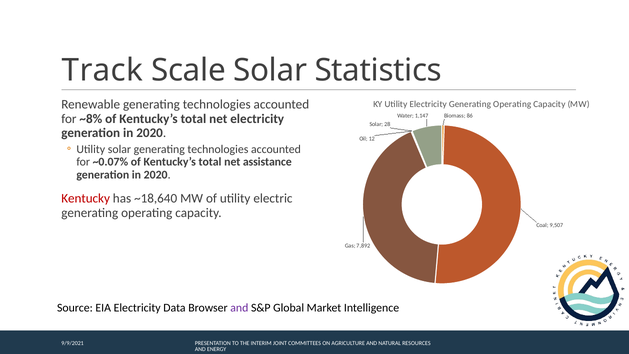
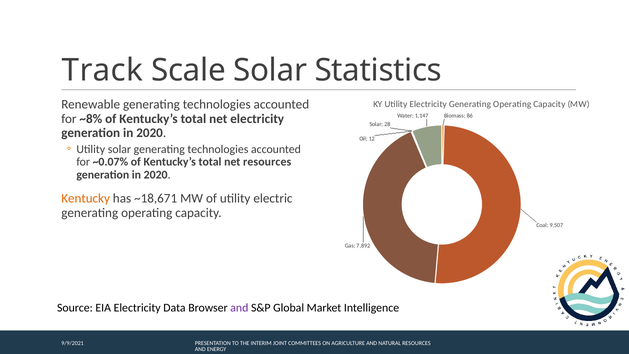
net assistance: assistance -> resources (267, 162)
Kentucky colour: red -> orange (86, 198)
~18,640: ~18,640 -> ~18,671 (156, 198)
